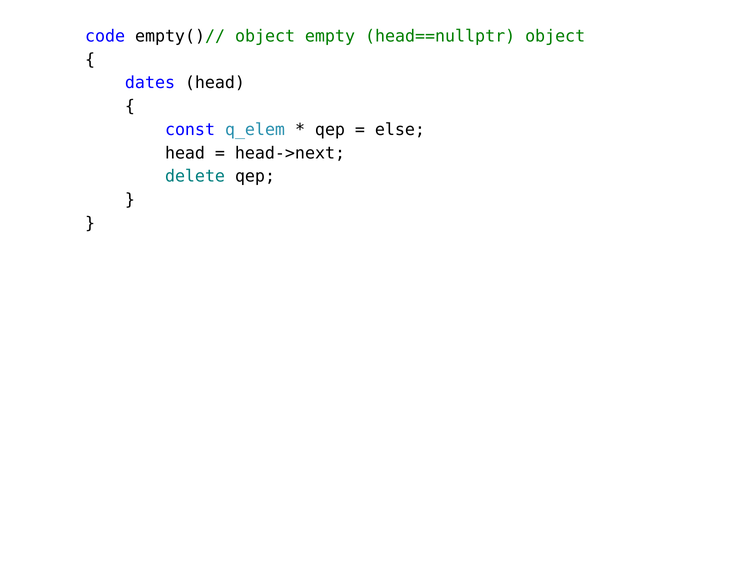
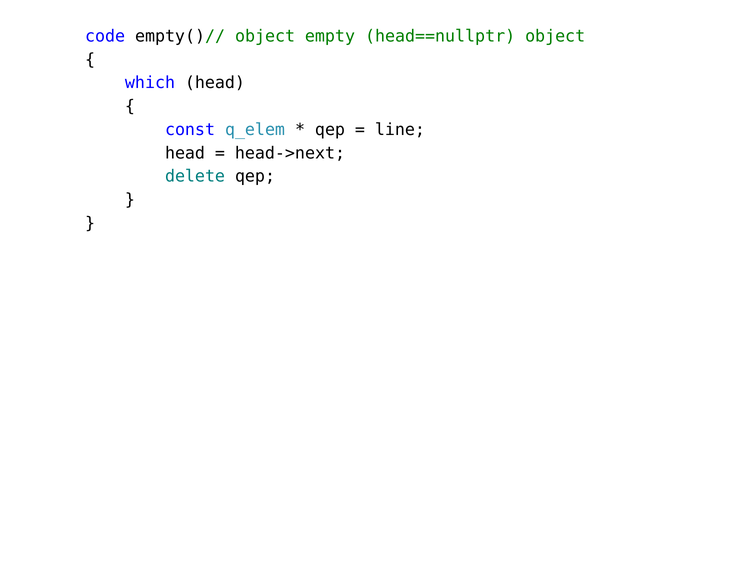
dates: dates -> which (150, 83)
else: else -> line (400, 130)
